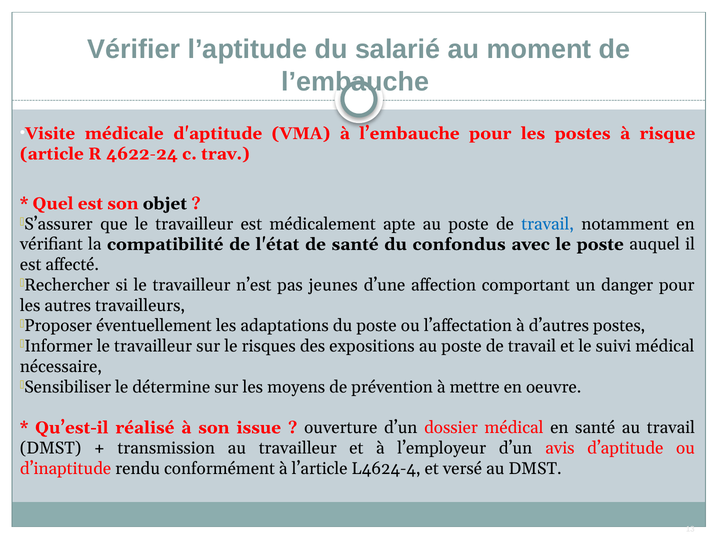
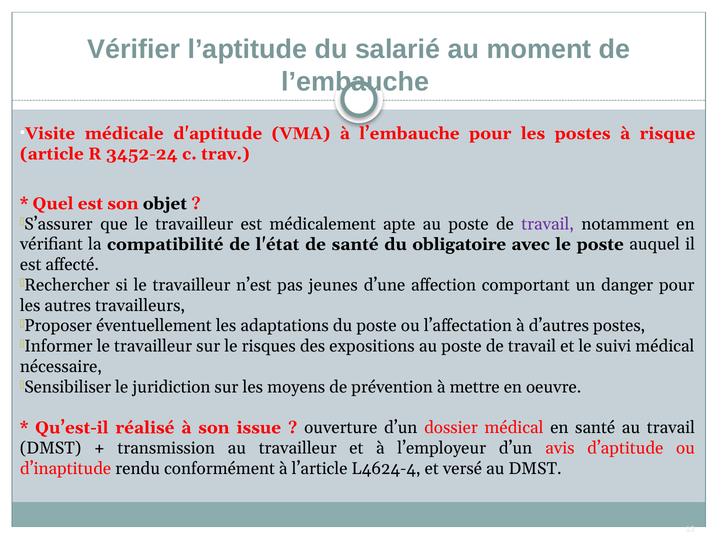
4622-24: 4622-24 -> 3452-24 (142, 154)
travail colour: blue -> purple (548, 224)
confondus: confondus -> obligatoire (459, 244)
détermine: détermine -> juridiction (171, 387)
